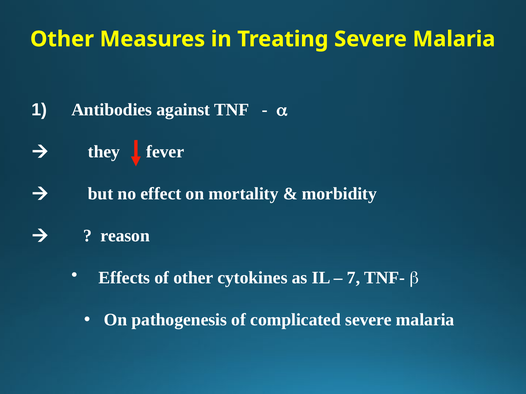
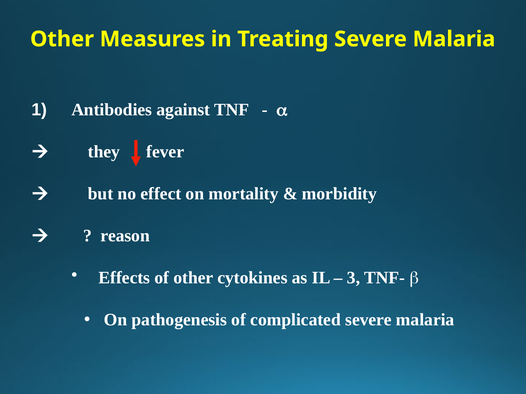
7: 7 -> 3 (353, 278)
